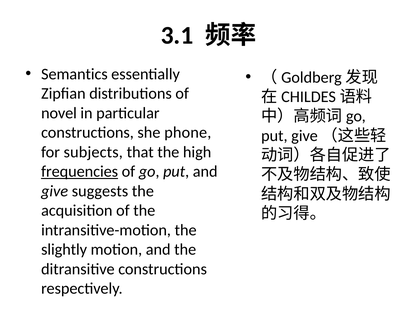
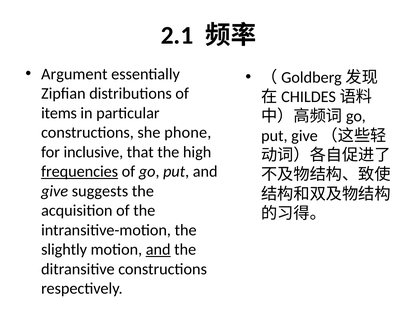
3.1: 3.1 -> 2.1 (177, 35)
Semantics: Semantics -> Argument (74, 74)
novel: novel -> items (59, 113)
subjects: subjects -> inclusive (93, 152)
and underline: none -> present (158, 249)
